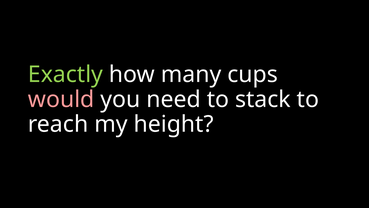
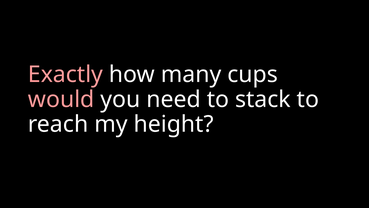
Exactly colour: light green -> pink (65, 74)
